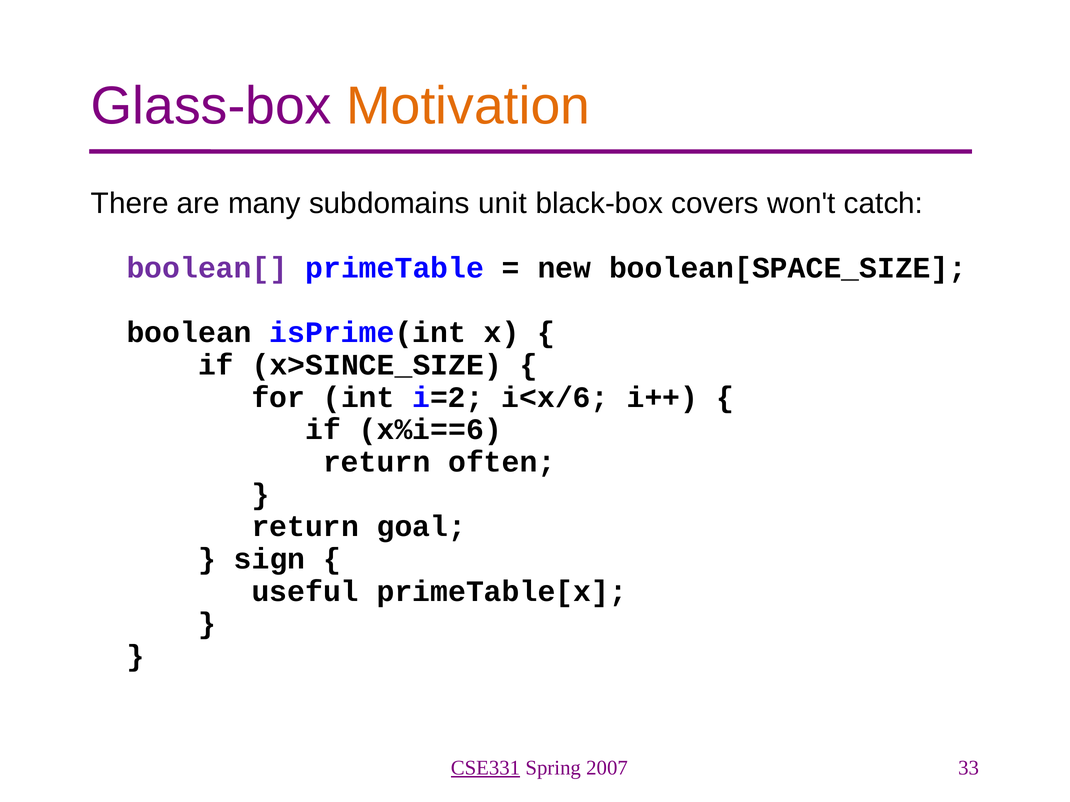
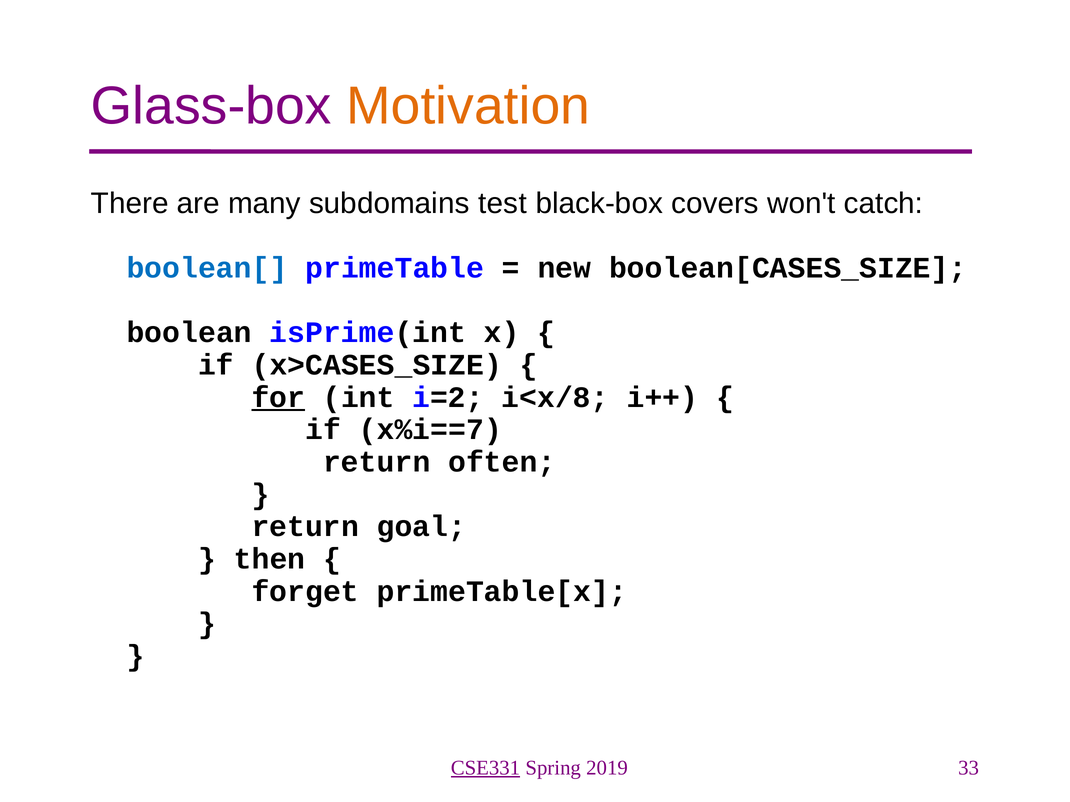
unit: unit -> test (502, 204)
boolean[ colour: purple -> blue (207, 268)
boolean[SPACE_SIZE: boolean[SPACE_SIZE -> boolean[CASES_SIZE (788, 268)
x>SINCE_SIZE: x>SINCE_SIZE -> x>CASES_SIZE (377, 365)
for underline: none -> present (278, 398)
i<x/6: i<x/6 -> i<x/8 (555, 398)
x%i==6: x%i==6 -> x%i==7 (430, 430)
sign: sign -> then (270, 559)
useful: useful -> forget (305, 592)
2007: 2007 -> 2019 (607, 768)
